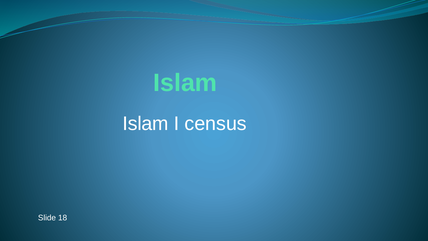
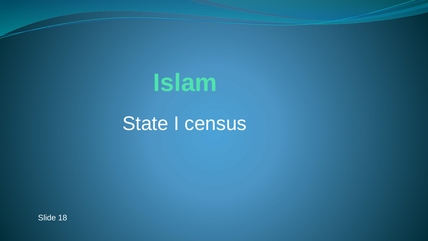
Islam: Islam -> State (145, 124)
